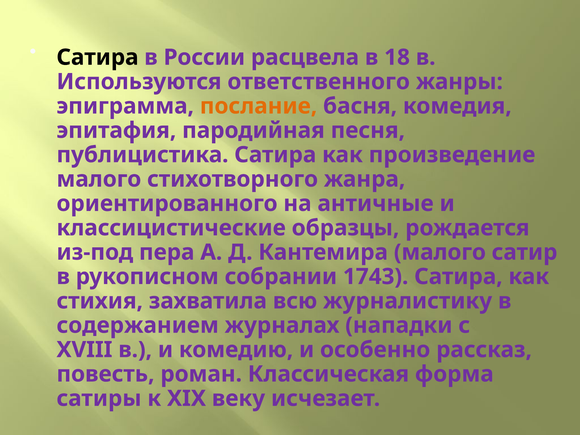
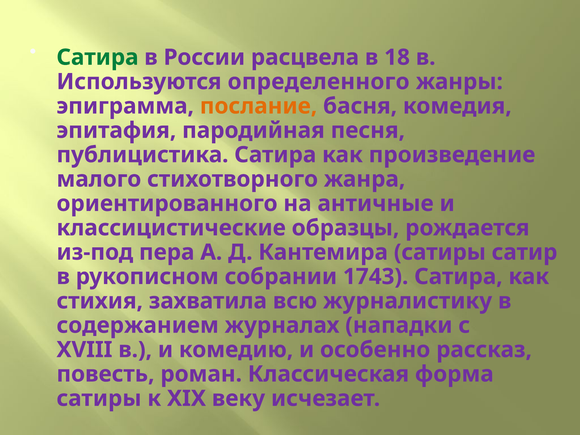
Сатира colour: black -> green (97, 57)
ответственного: ответственного -> определенного (319, 82)
Кантемира малого: малого -> сатиры (440, 252)
